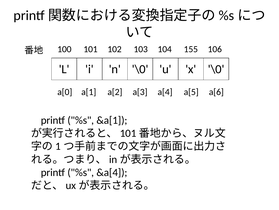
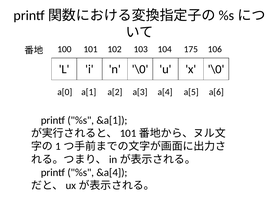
155: 155 -> 175 (191, 49)
